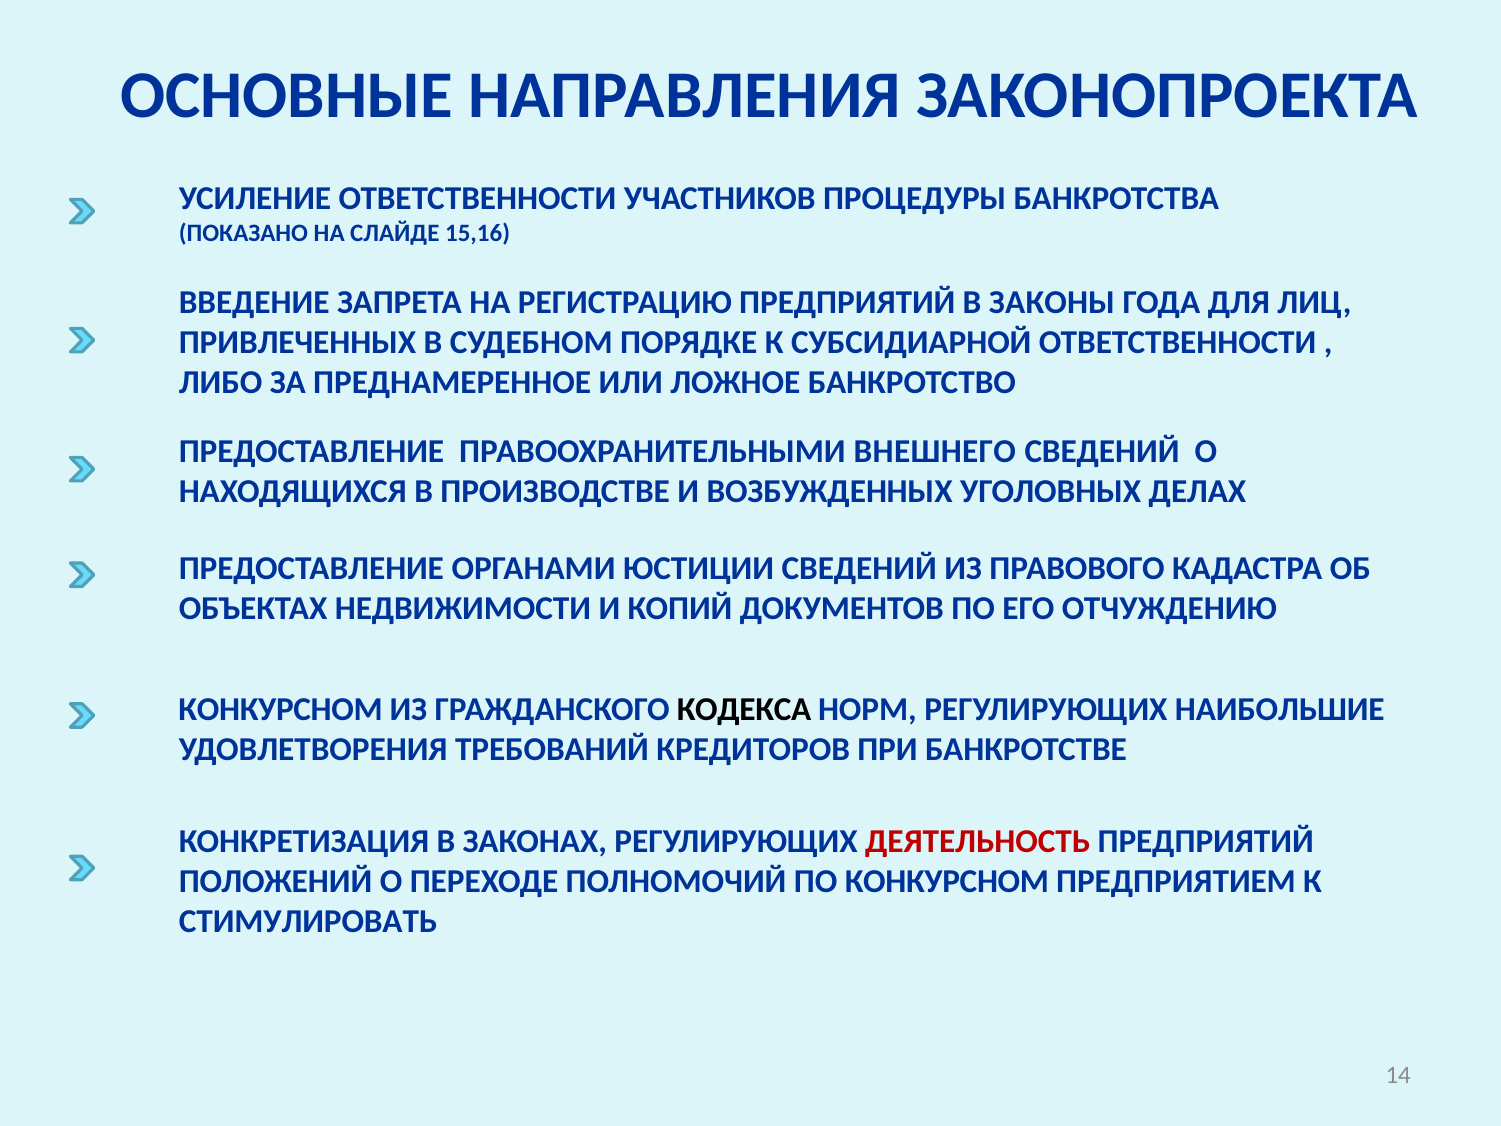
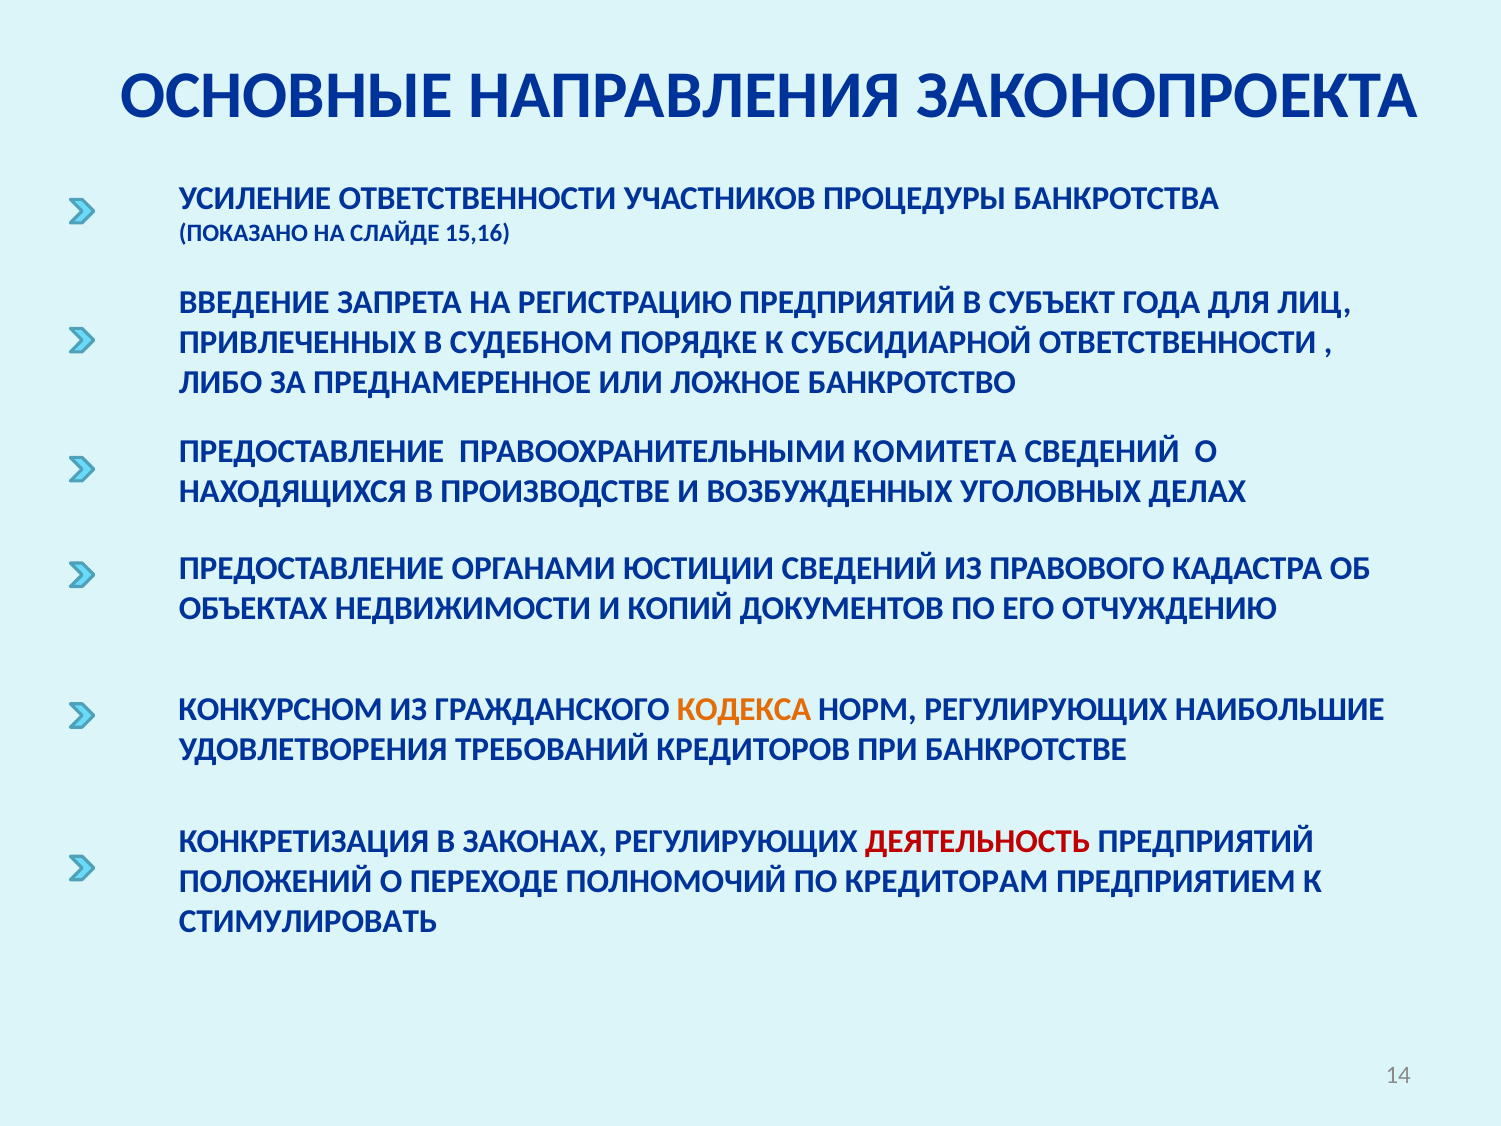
ЗАКОНЫ: ЗАКОНЫ -> СУБЪЕКТ (1052, 302)
ВНЕШНЕГО: ВНЕШНЕГО -> КОМИТЕТА (935, 451)
КОДЕКСА colour: black -> orange (744, 709)
ПО КОНКУРСНОМ: КОНКУРСНОМ -> КРЕДИТОРАМ (947, 881)
